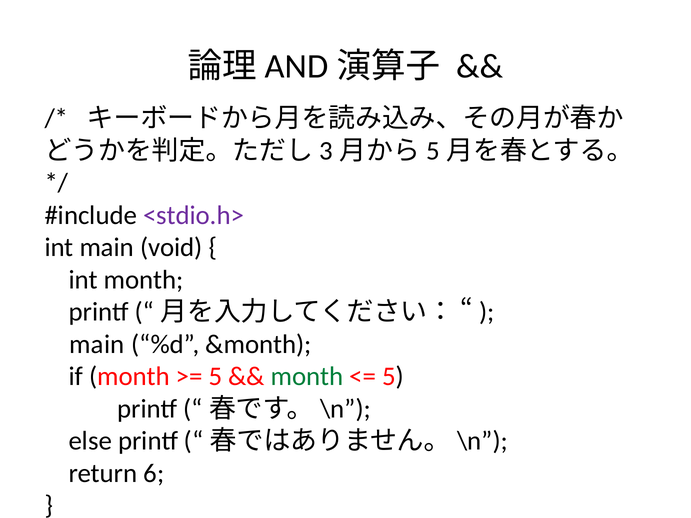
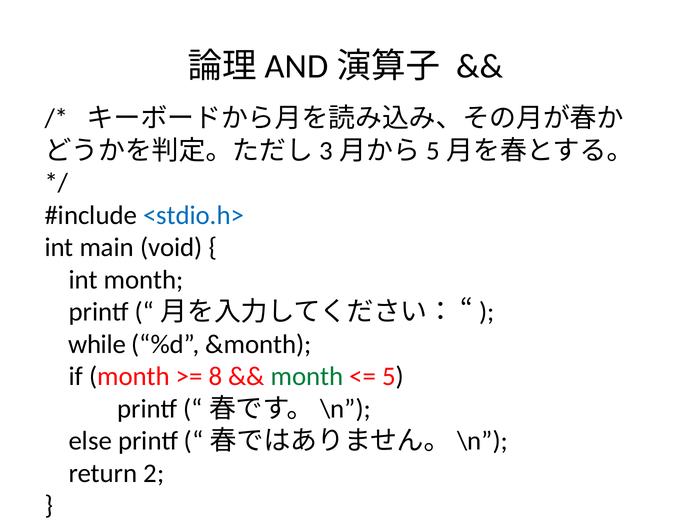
<stdio.h> colour: purple -> blue (194, 215)
main: main -> while (97, 344)
5: 5 -> 8 (215, 377)
6: 6 -> 2 (154, 473)
